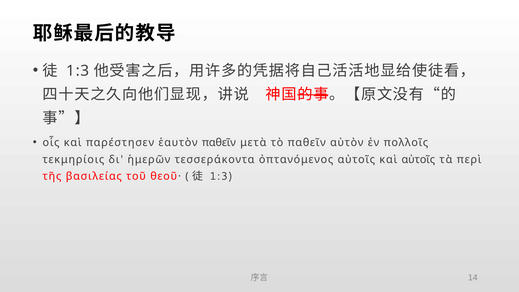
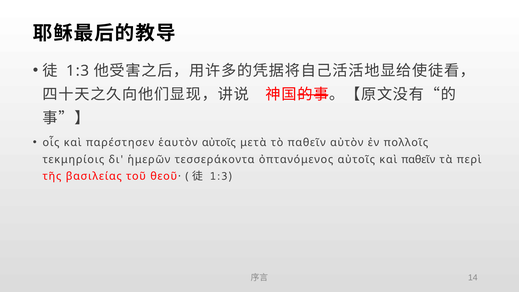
ἑαυτὸν παθεῖν: παθεῖν -> αὐτοῖς (219, 143)
καὶ αὐτοῖς: αὐτοῖς -> παθεῖν (418, 159)
